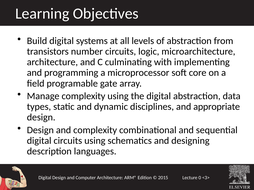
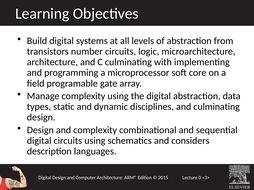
and appropriate: appropriate -> culminating (217, 107)
designing: designing -> considers (190, 141)
